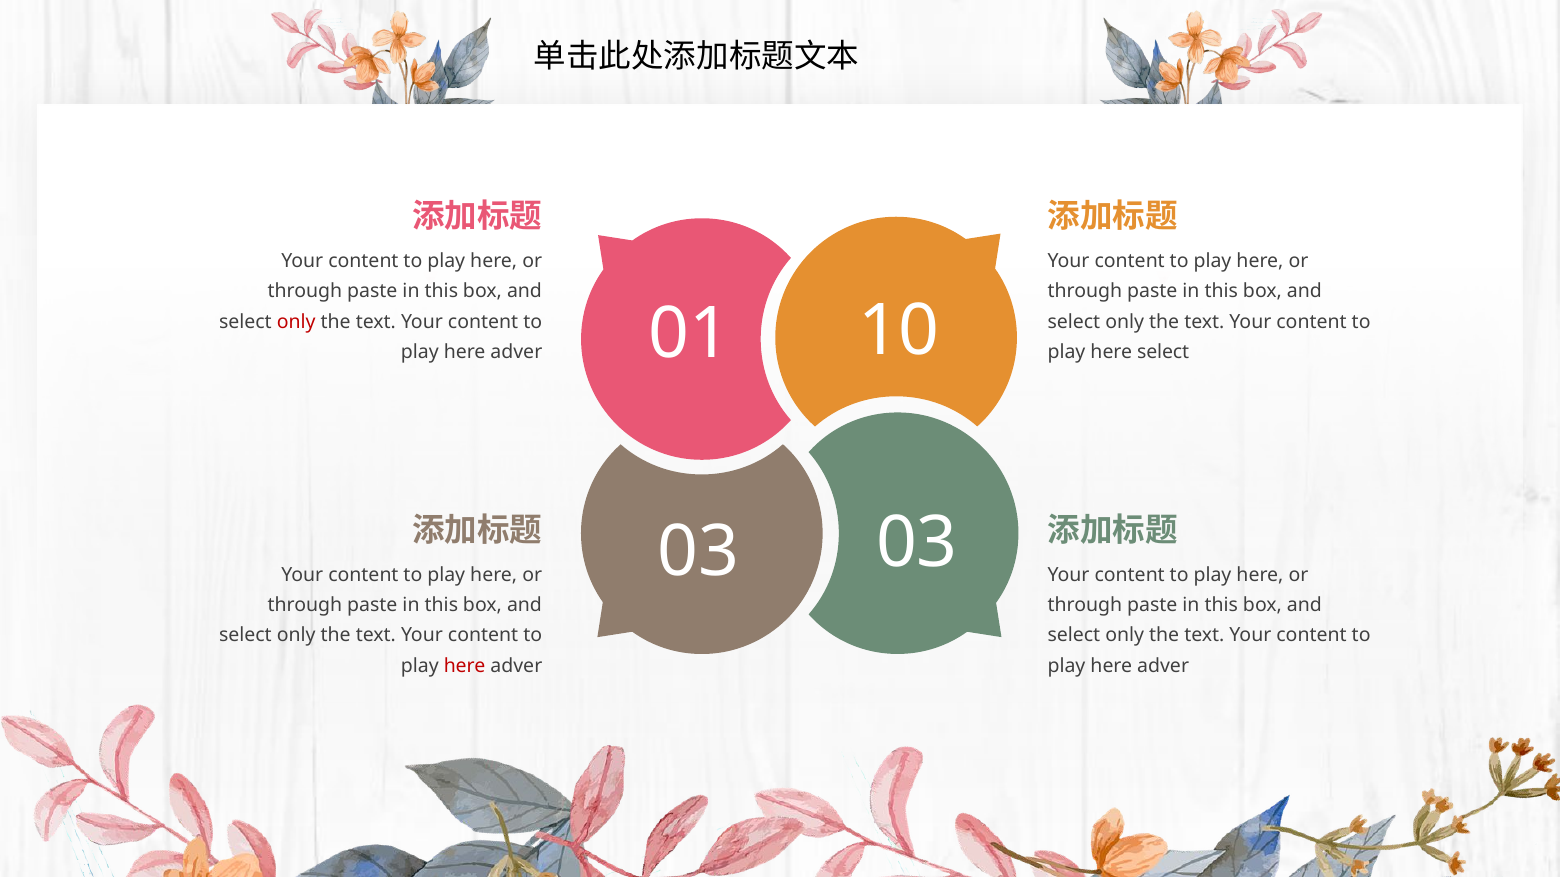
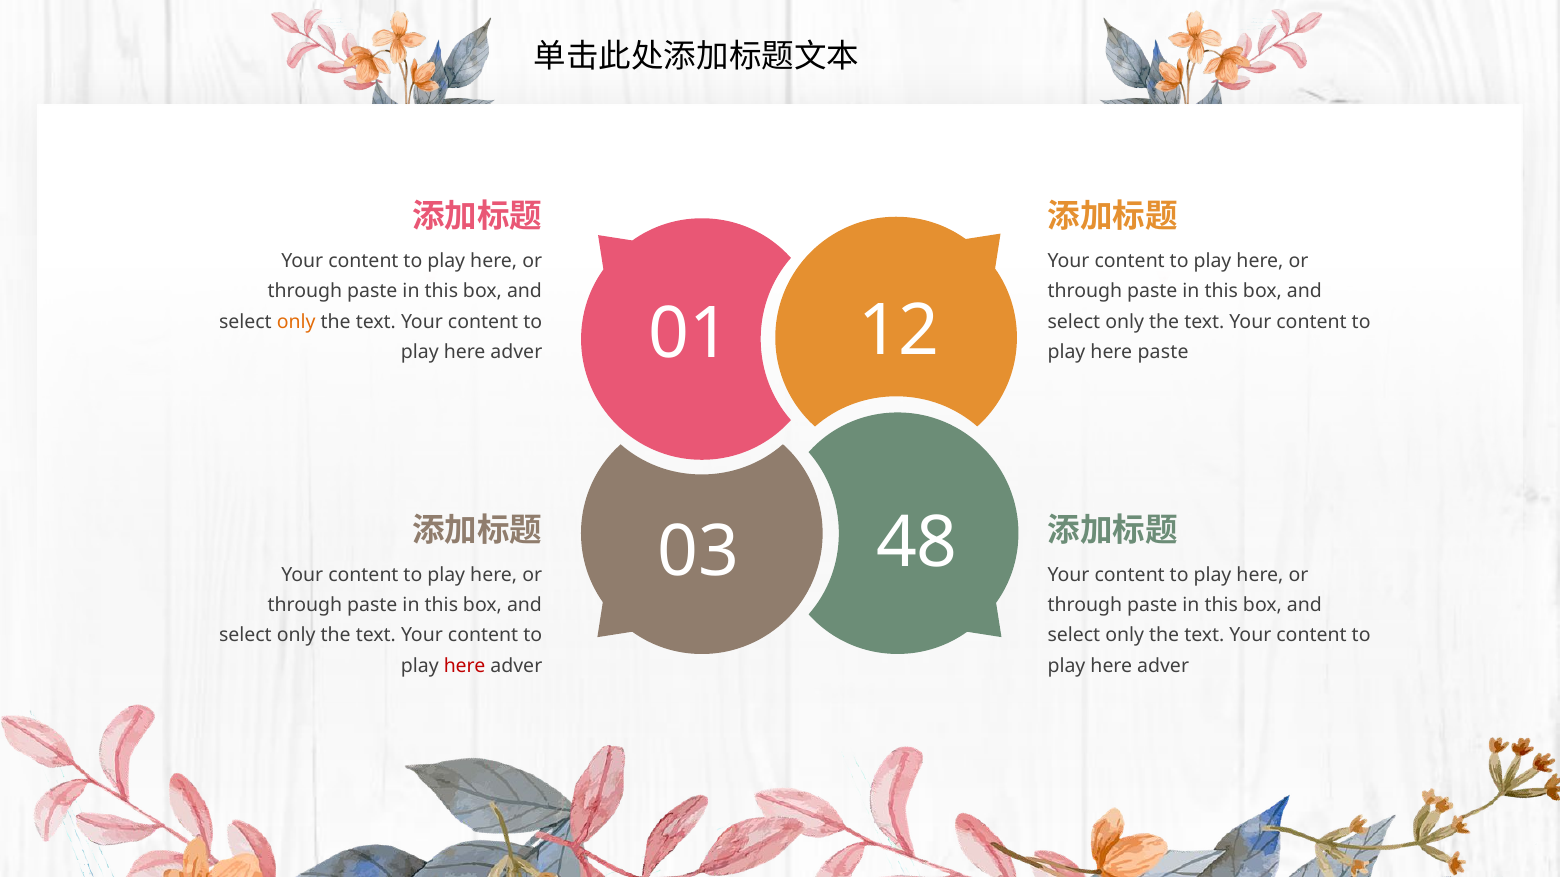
10: 10 -> 12 (899, 331)
only colour: red -> orange (296, 322)
here select: select -> paste (1163, 353)
03 03: 03 -> 48 (917, 543)
